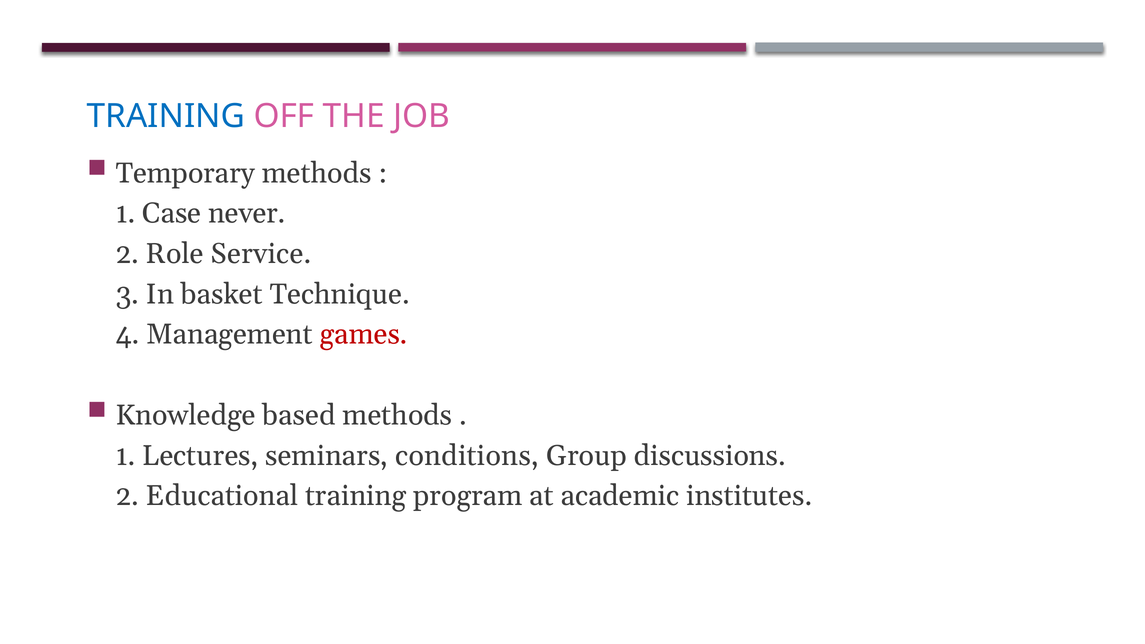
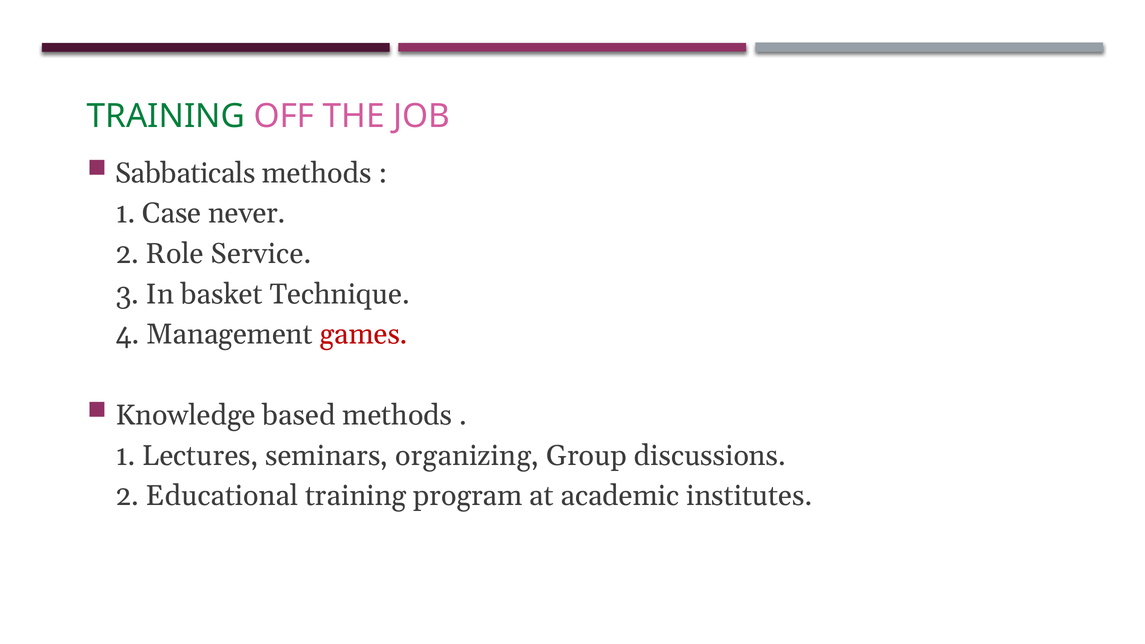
TRAINING colour: blue -> green (166, 116)
Temporary: Temporary -> Sabbaticals (185, 173)
conditions: conditions -> organizing (467, 456)
